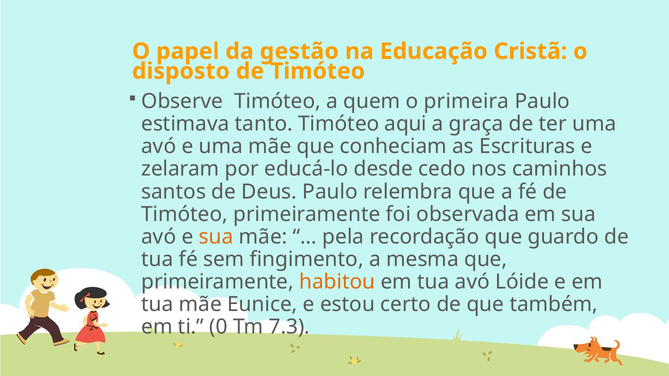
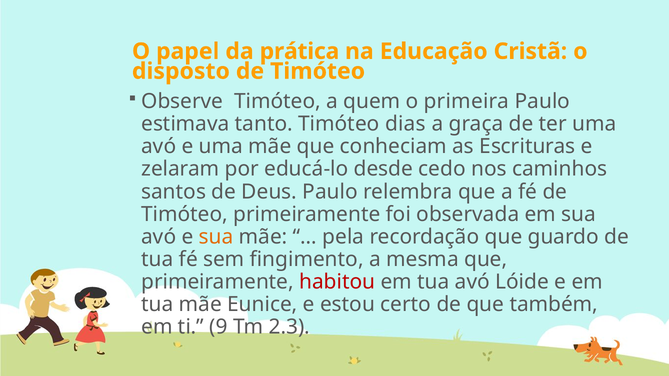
gestão: gestão -> prática (299, 51)
aqui: aqui -> dias (405, 124)
habitou colour: orange -> red (337, 282)
0: 0 -> 9 (219, 327)
7.3: 7.3 -> 2.3 (289, 327)
